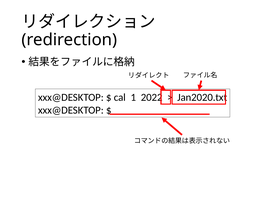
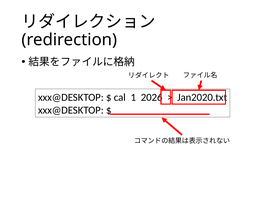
2022: 2022 -> 2026 (152, 97)
